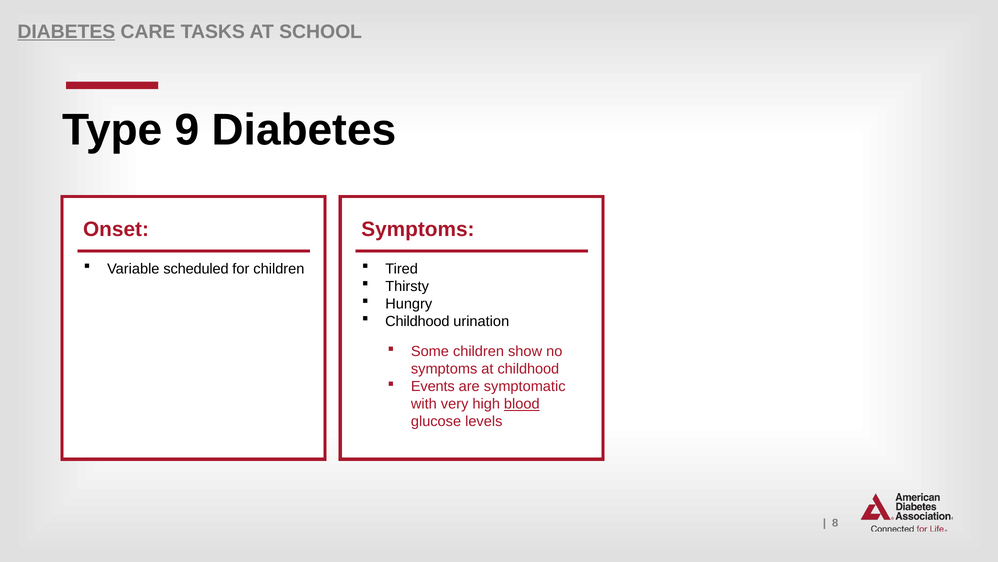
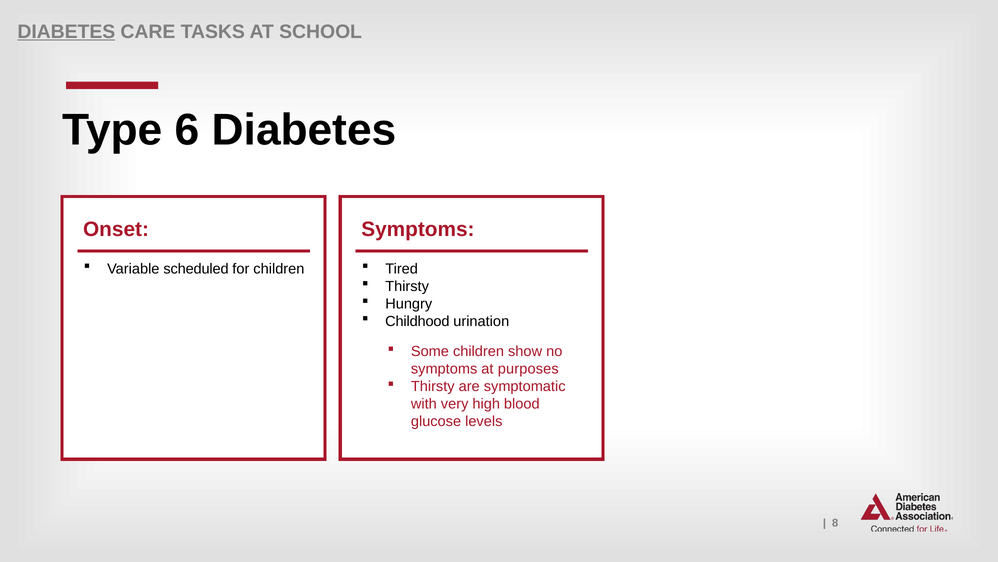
9: 9 -> 6 (187, 130)
at childhood: childhood -> purposes (528, 369)
Events: Events -> Thirsty (433, 386)
blood underline: present -> none (522, 404)
